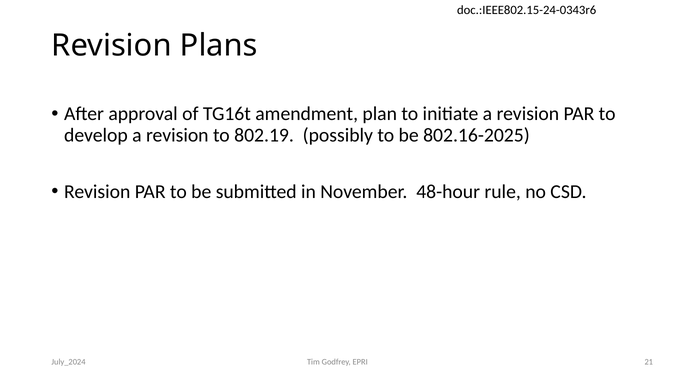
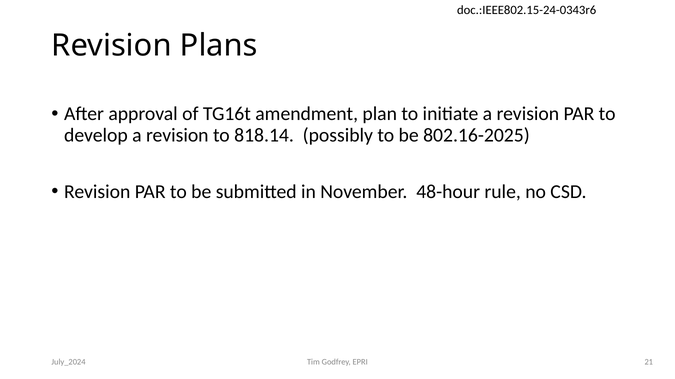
802.19: 802.19 -> 818.14 (264, 135)
